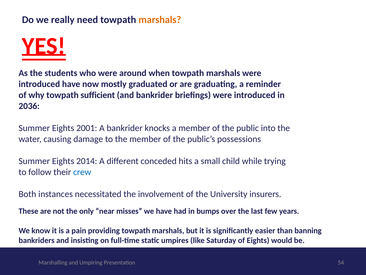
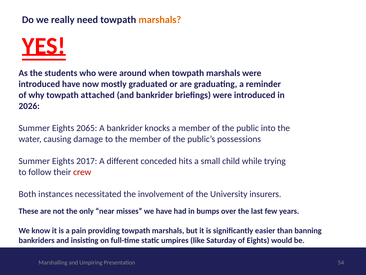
sufficient: sufficient -> attached (98, 95)
2036: 2036 -> 2026 (29, 106)
2001: 2001 -> 2065 (87, 128)
2014: 2014 -> 2017 (87, 161)
crew colour: blue -> red (82, 172)
